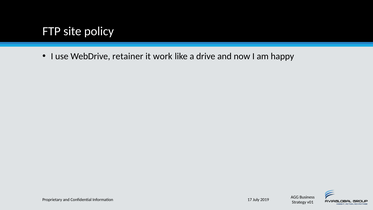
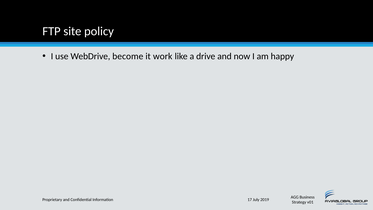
retainer: retainer -> become (128, 56)
